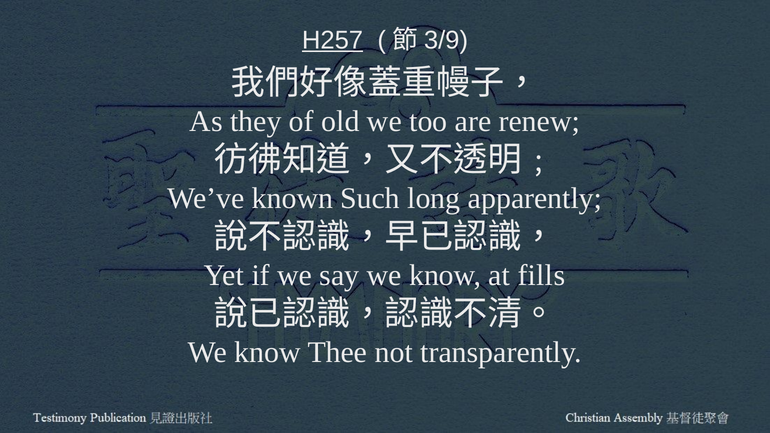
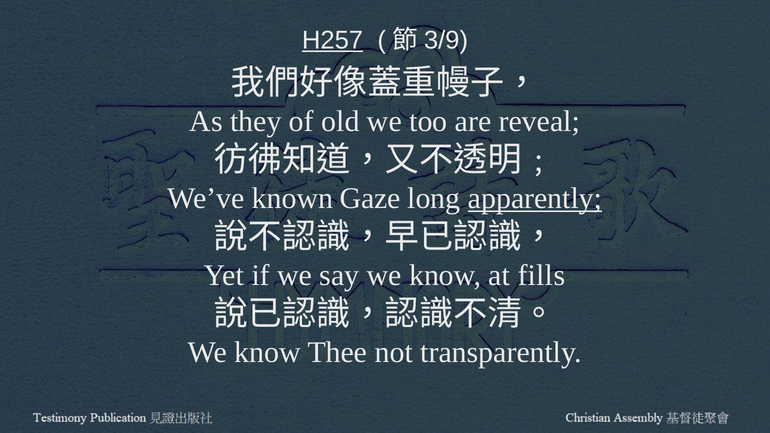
renew: renew -> reveal (539, 121)
Such: Such -> Gaze (370, 198)
apparently underline: none -> present (535, 198)
